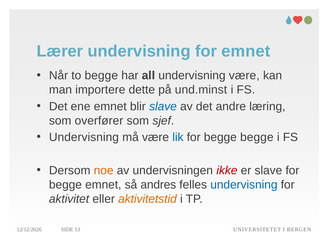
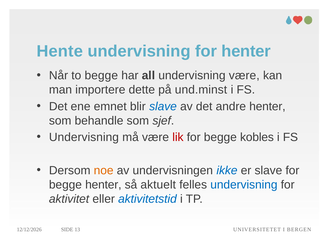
Lærer: Lærer -> Hente (60, 51)
for emnet: emnet -> henter (246, 51)
andre læring: læring -> henter (267, 106)
overfører: overfører -> behandle (99, 121)
lik colour: blue -> red (178, 137)
begge begge: begge -> kobles (257, 137)
ikke colour: red -> blue (227, 170)
begge emnet: emnet -> henter (103, 185)
andres: andres -> aktuelt (158, 185)
aktivitetstid colour: orange -> blue (147, 199)
